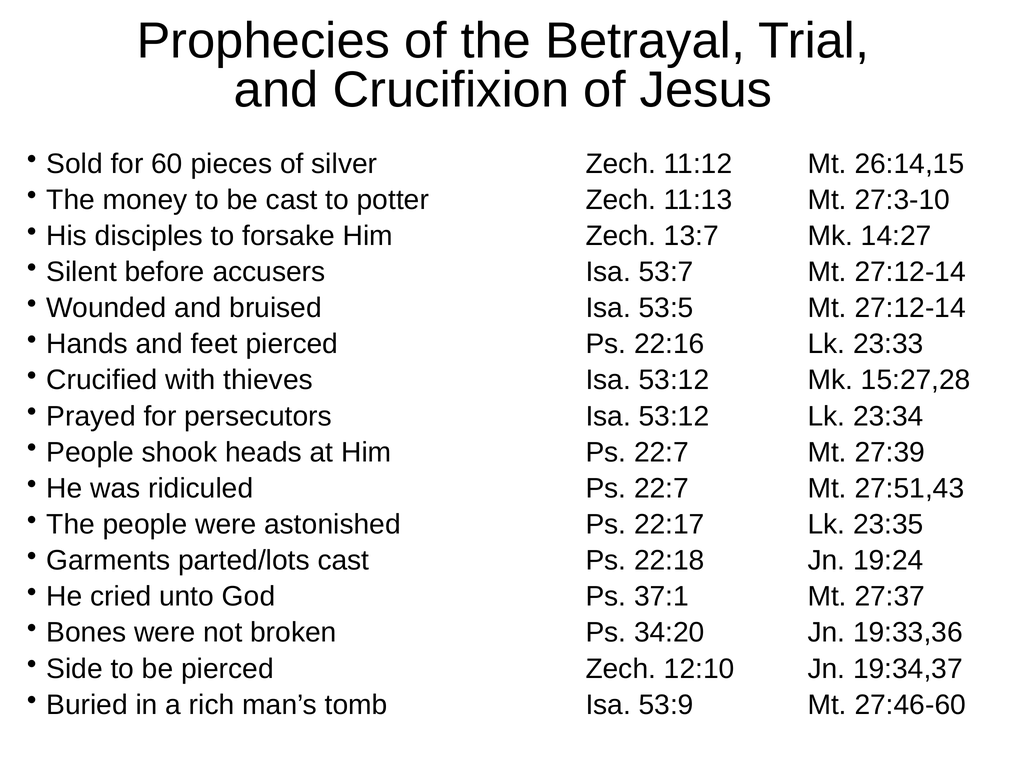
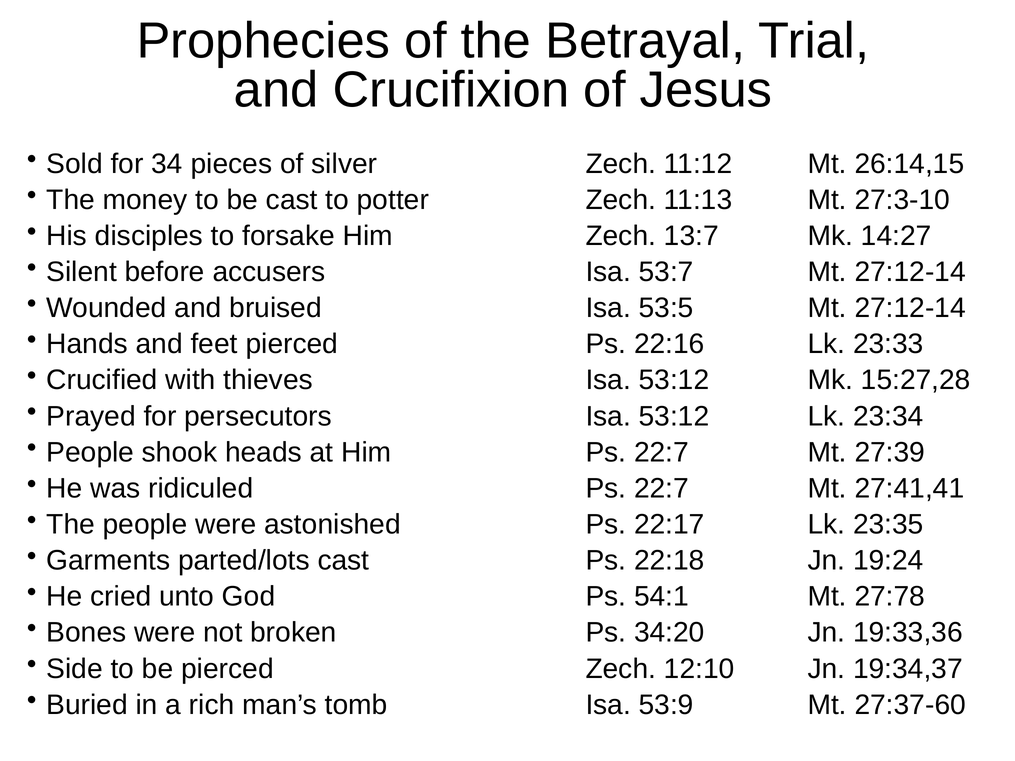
60: 60 -> 34 (167, 164)
27:51,43: 27:51,43 -> 27:41,41 (909, 489)
37:1: 37:1 -> 54:1 (662, 597)
27:37: 27:37 -> 27:78 (890, 597)
27:46-60: 27:46-60 -> 27:37-60 (910, 705)
